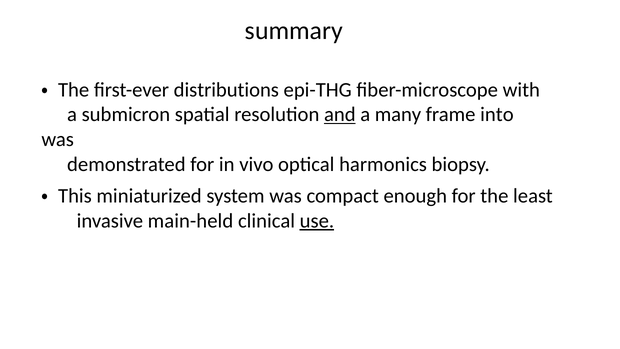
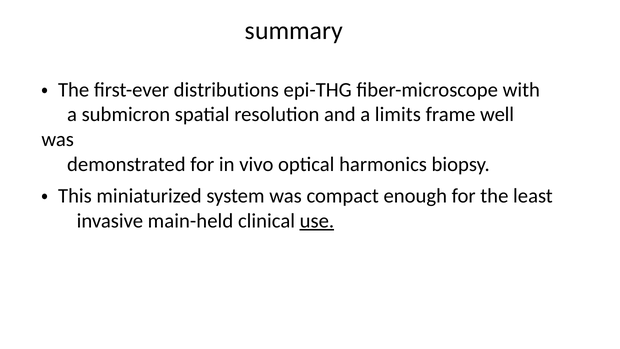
and underline: present -> none (340, 114)
many: many -> limits (398, 114)
into: into -> well (497, 114)
